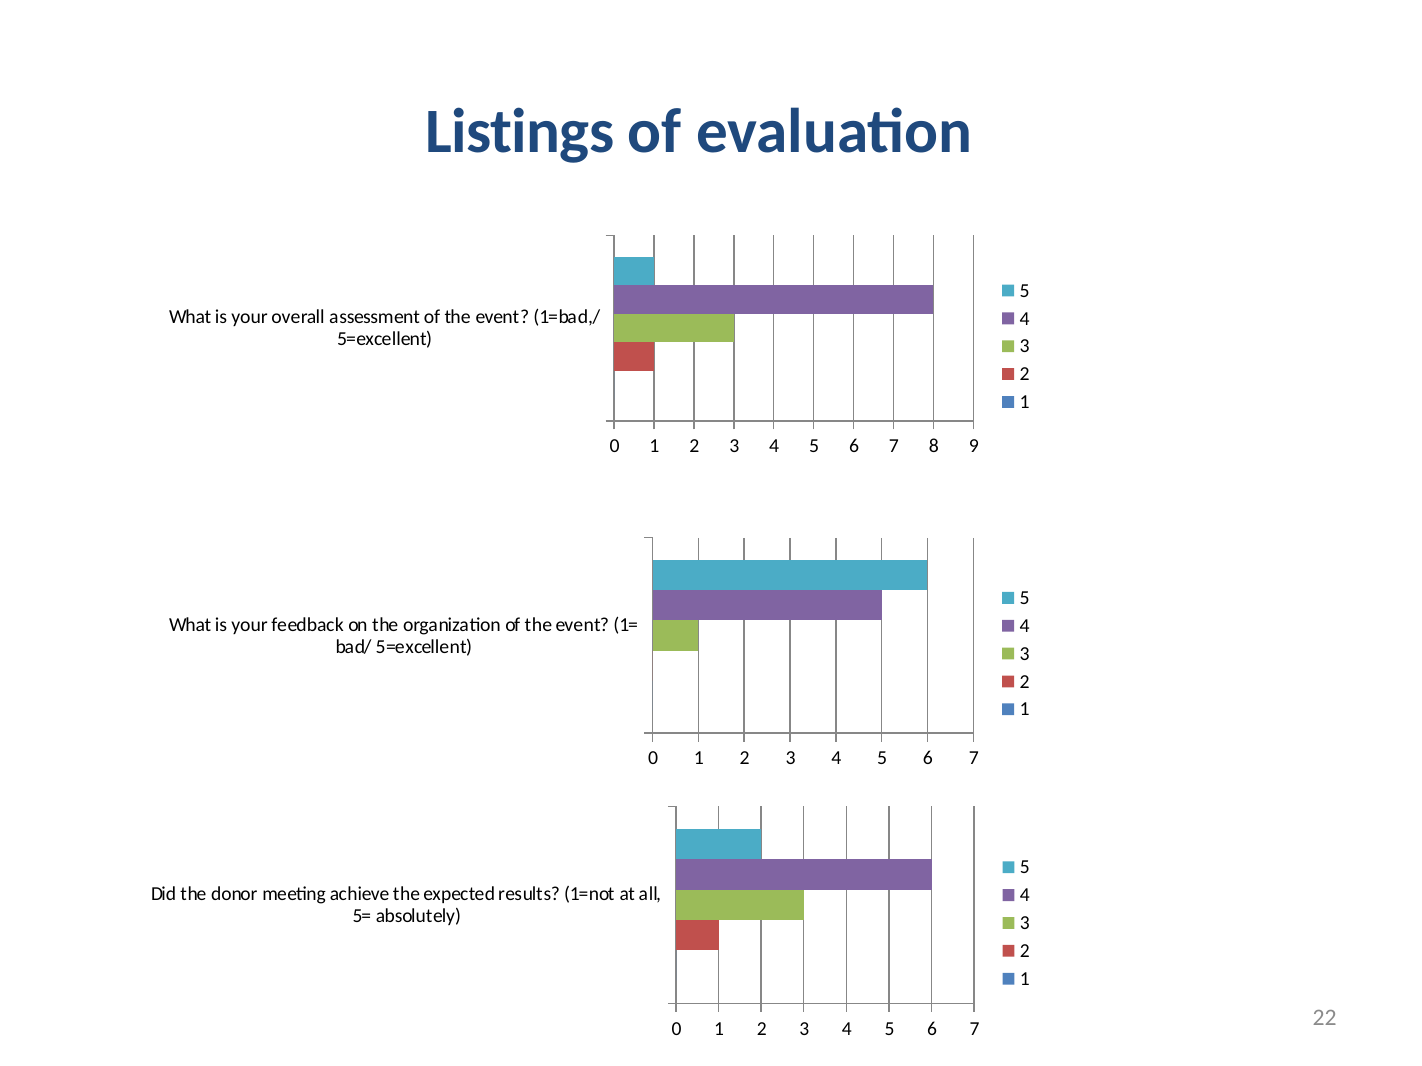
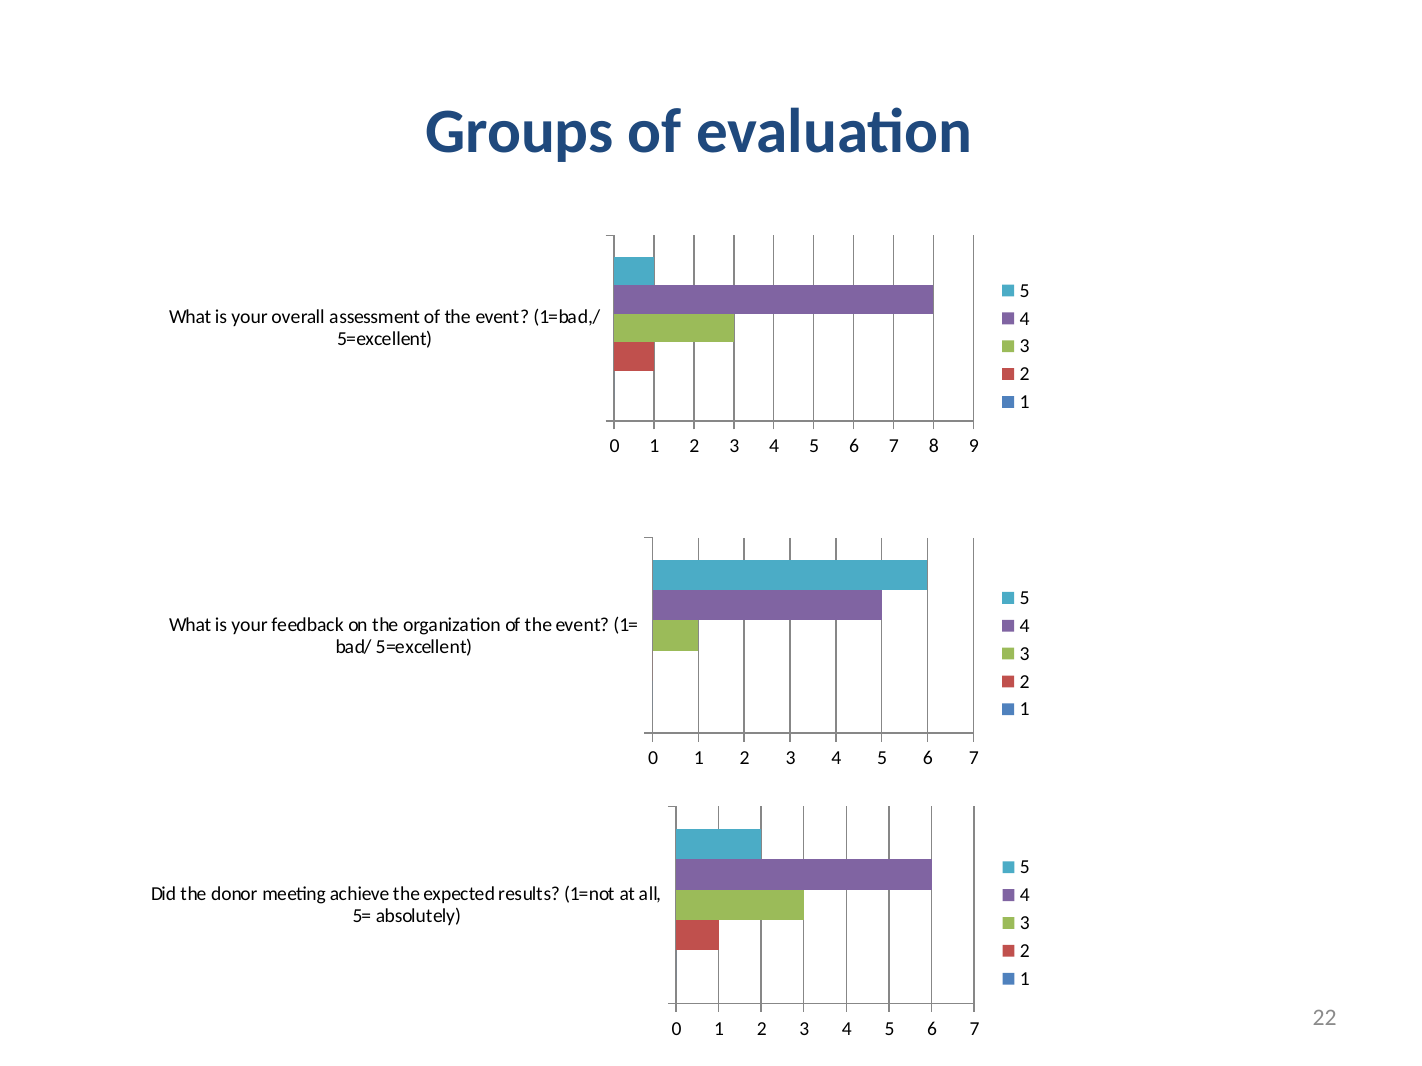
Listings: Listings -> Groups (520, 131)
